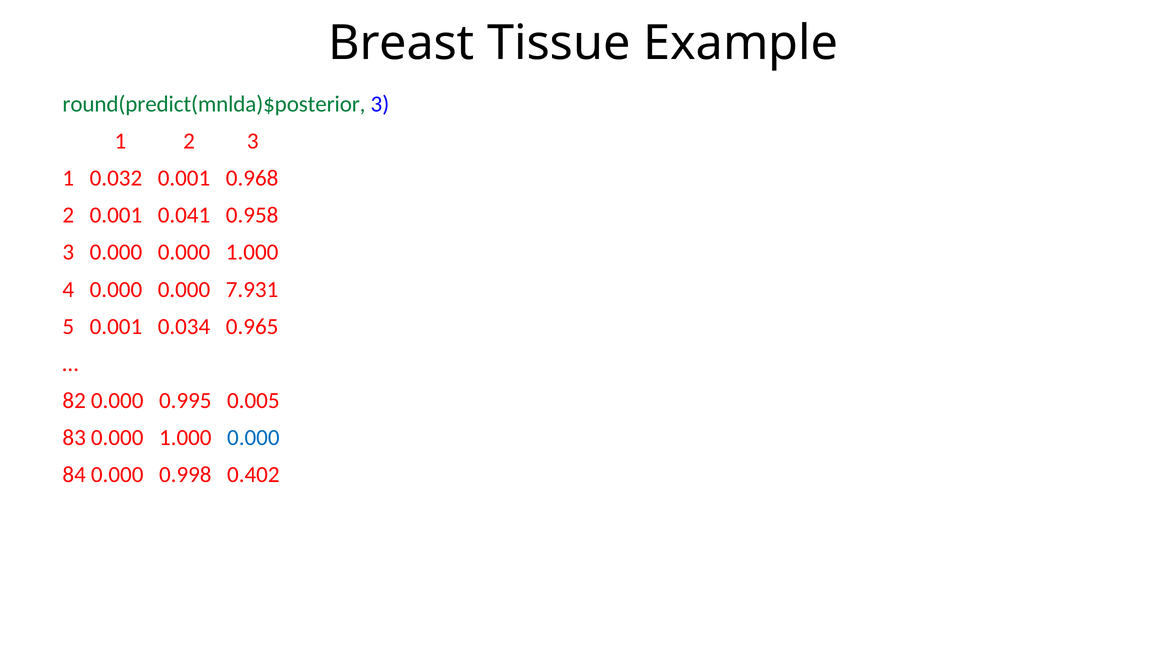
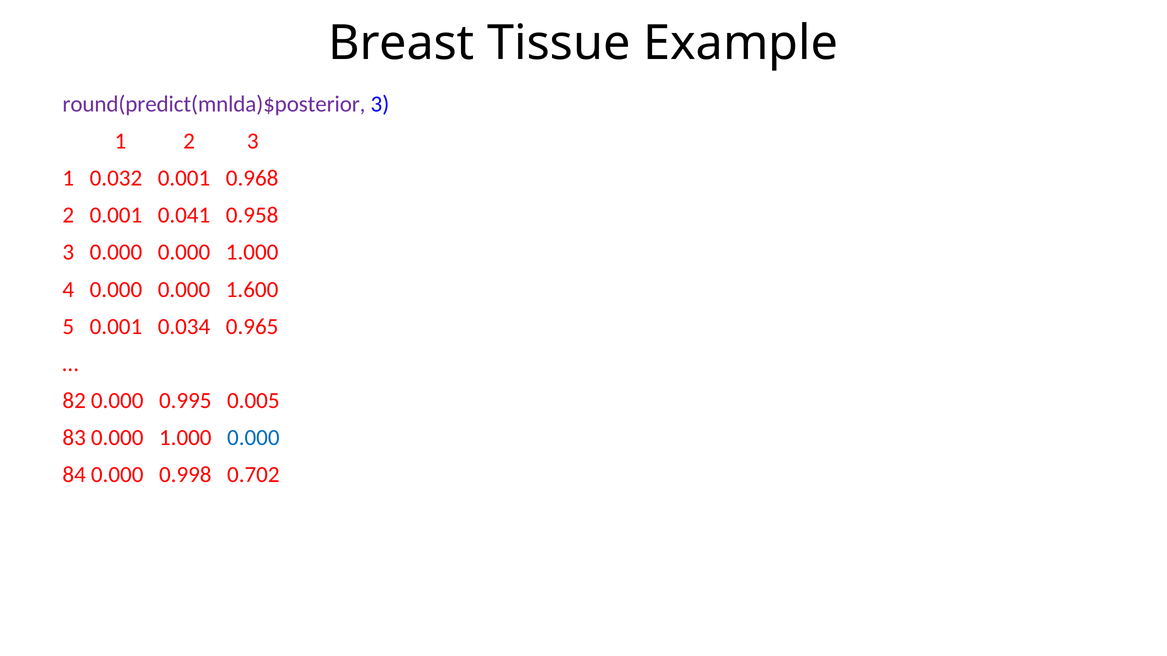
round(predict(mnlda)$posterior colour: green -> purple (214, 104)
7.931: 7.931 -> 1.600 (252, 290)
0.402: 0.402 -> 0.702 (253, 475)
